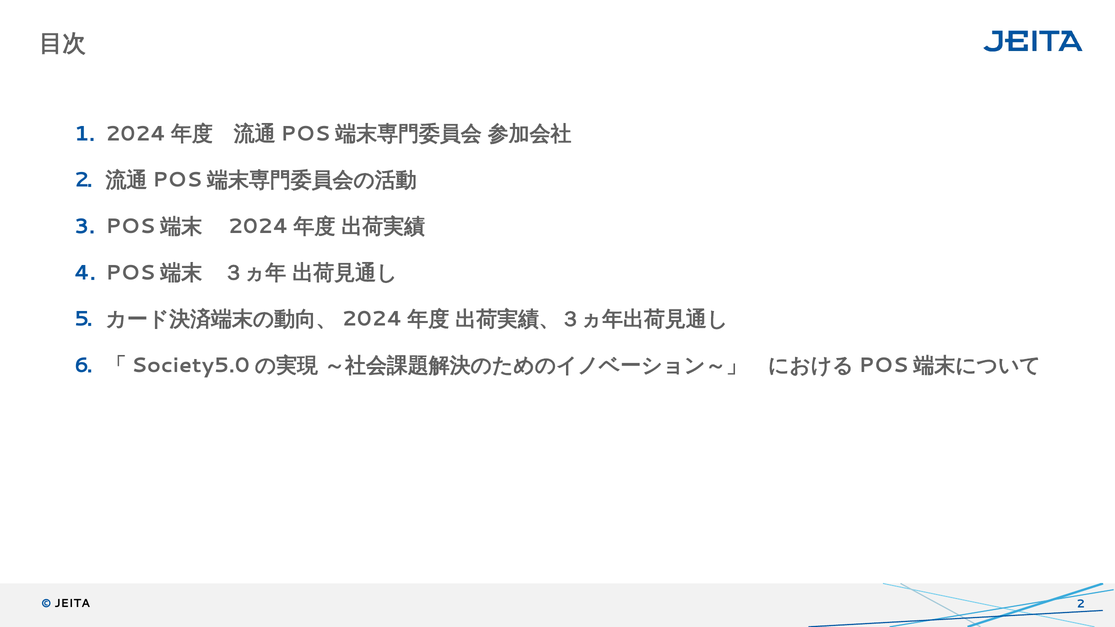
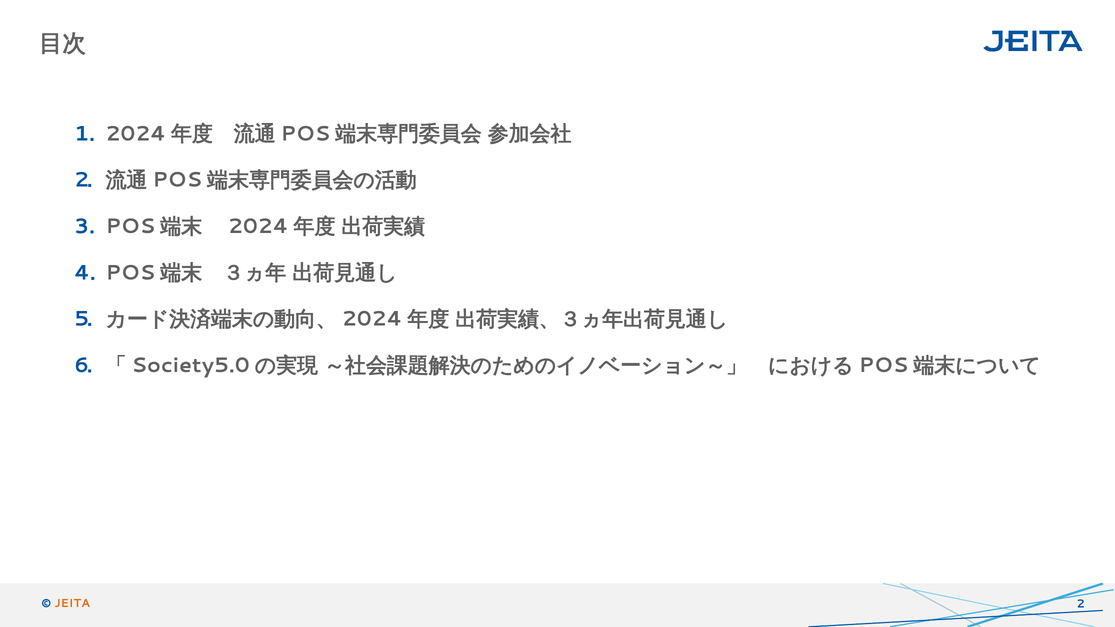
JEITA colour: black -> orange (72, 603)
